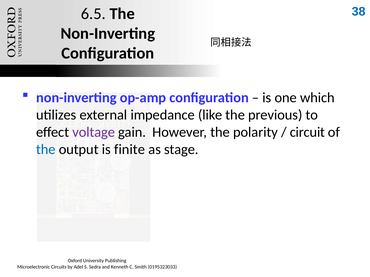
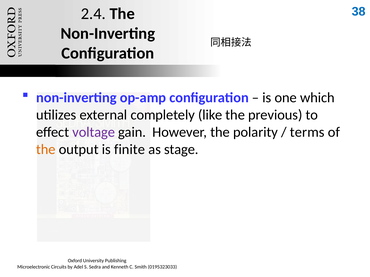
6.5: 6.5 -> 2.4 (93, 14)
impedance: impedance -> completely (163, 115)
circuit: circuit -> terms (307, 132)
the colour: blue -> orange (46, 150)
